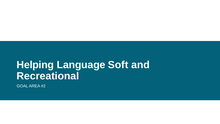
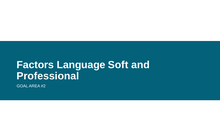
Helping: Helping -> Factors (35, 65)
Recreational: Recreational -> Professional (48, 76)
